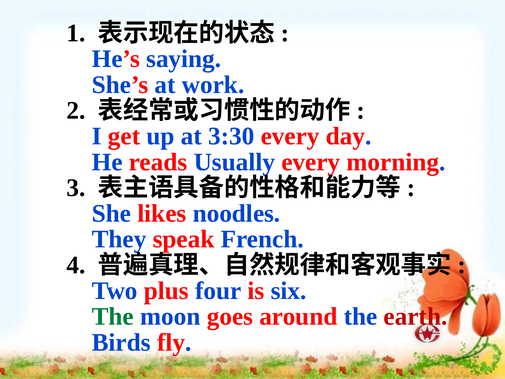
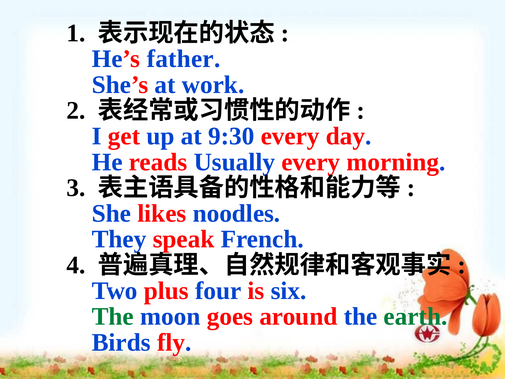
saying: saying -> father (184, 59)
3:30: 3:30 -> 9:30 (231, 136)
earth colour: red -> green (416, 316)
